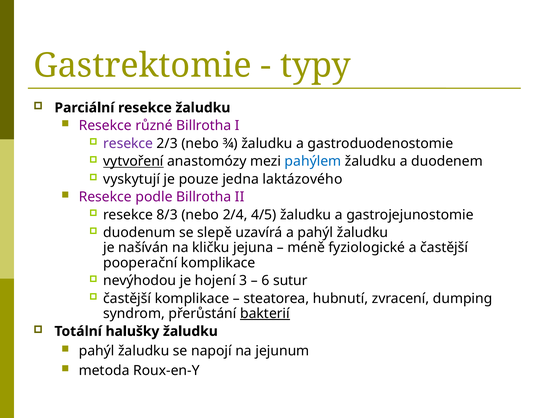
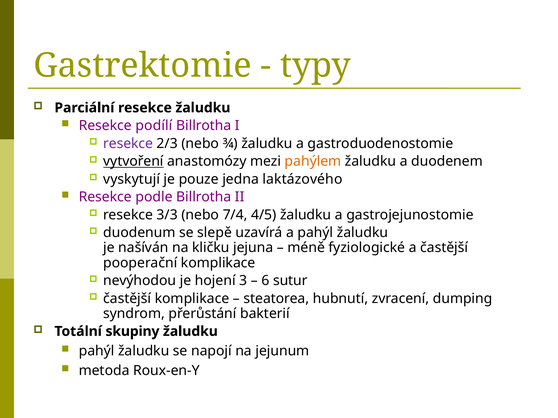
různé: různé -> podílí (154, 126)
pahýlem colour: blue -> orange (313, 161)
8/3: 8/3 -> 3/3 (167, 215)
2/4: 2/4 -> 7/4 (235, 215)
bakterií underline: present -> none (265, 314)
halušky: halušky -> skupiny (132, 332)
